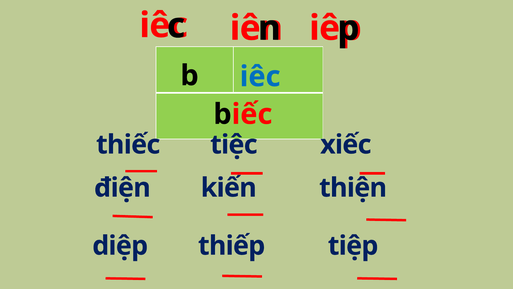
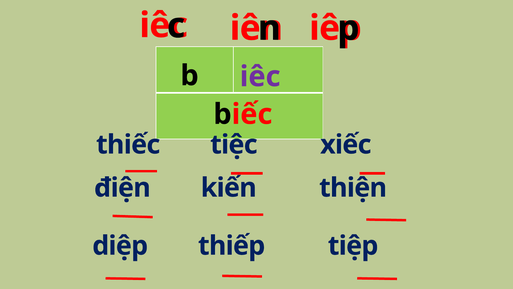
iêc colour: blue -> purple (260, 77)
